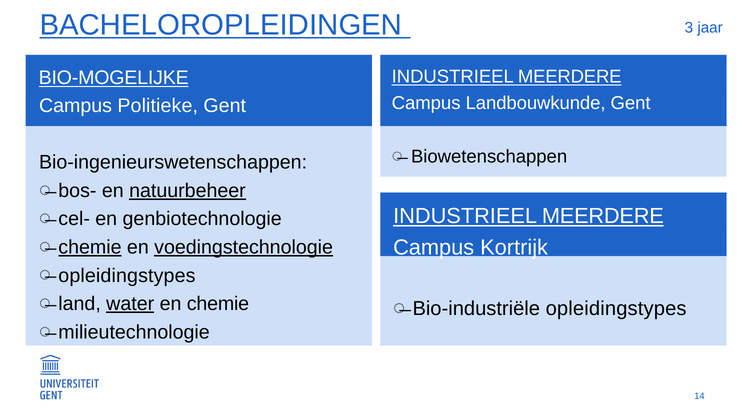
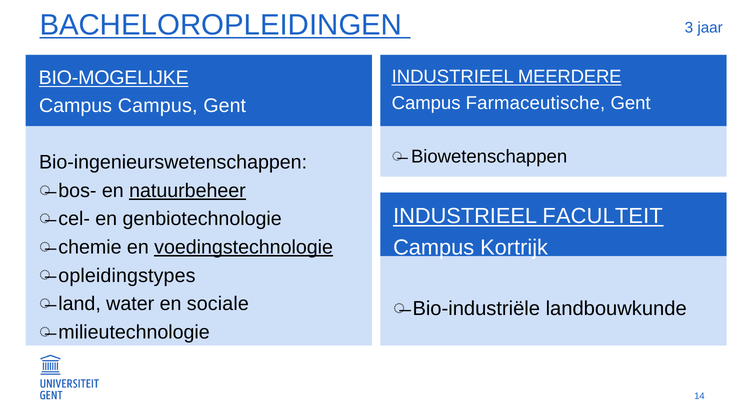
Landbouwkunde: Landbouwkunde -> Farmaceutische (535, 103)
Campus Politieke: Politieke -> Campus (158, 106)
MEERDERE: MEERDERE -> FACULTEIT (603, 216)
chemie underline: present -> none (90, 247)
water underline: present -> none (130, 303)
en chemie: chemie -> sociale (218, 303)
Bio-industriële opleidingstypes: opleidingstypes -> landbouwkunde (616, 308)
